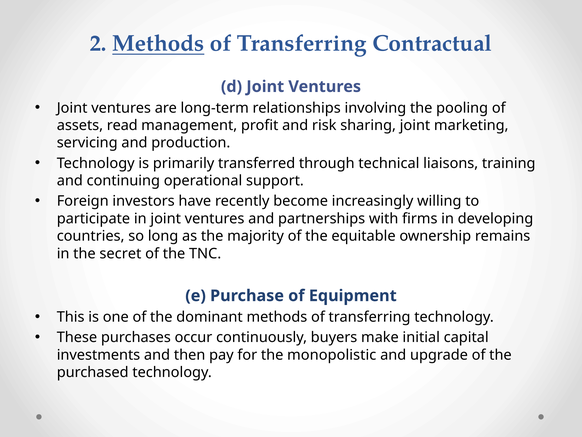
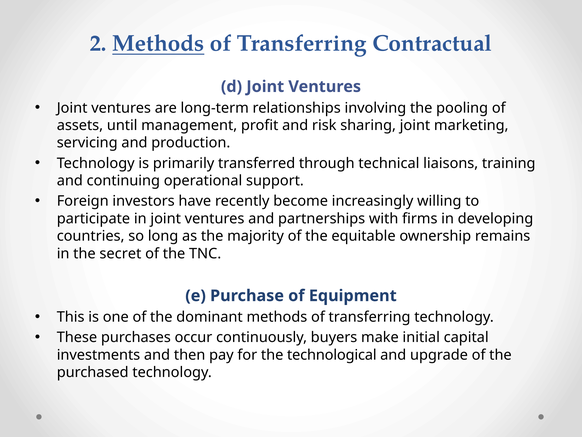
read: read -> until (122, 125)
monopolistic: monopolistic -> technological (332, 354)
